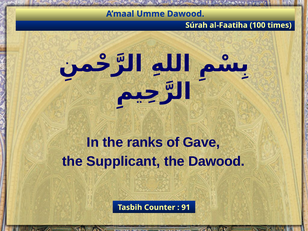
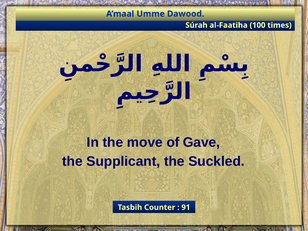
ranks: ranks -> move (145, 142)
the Dawood: Dawood -> Suckled (217, 161)
